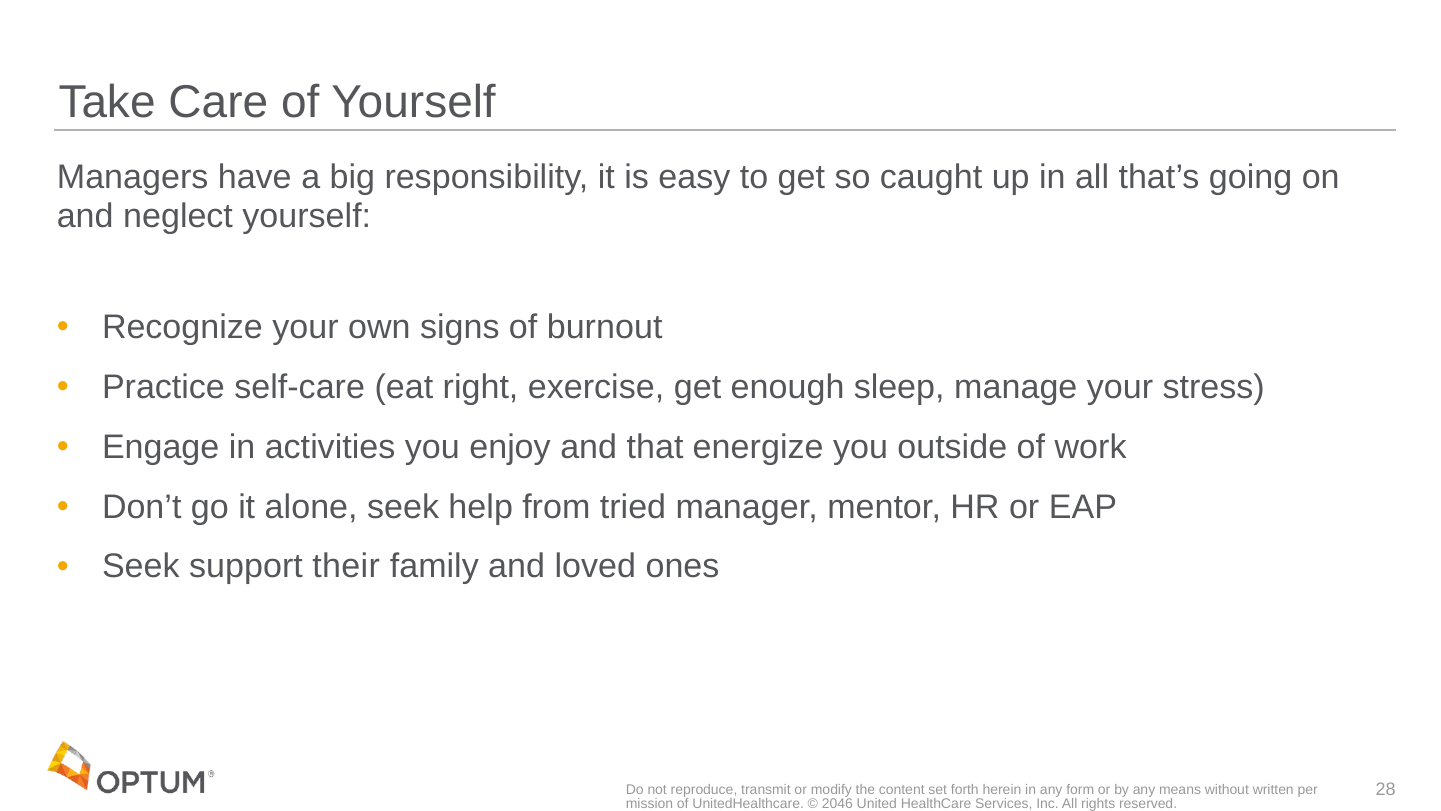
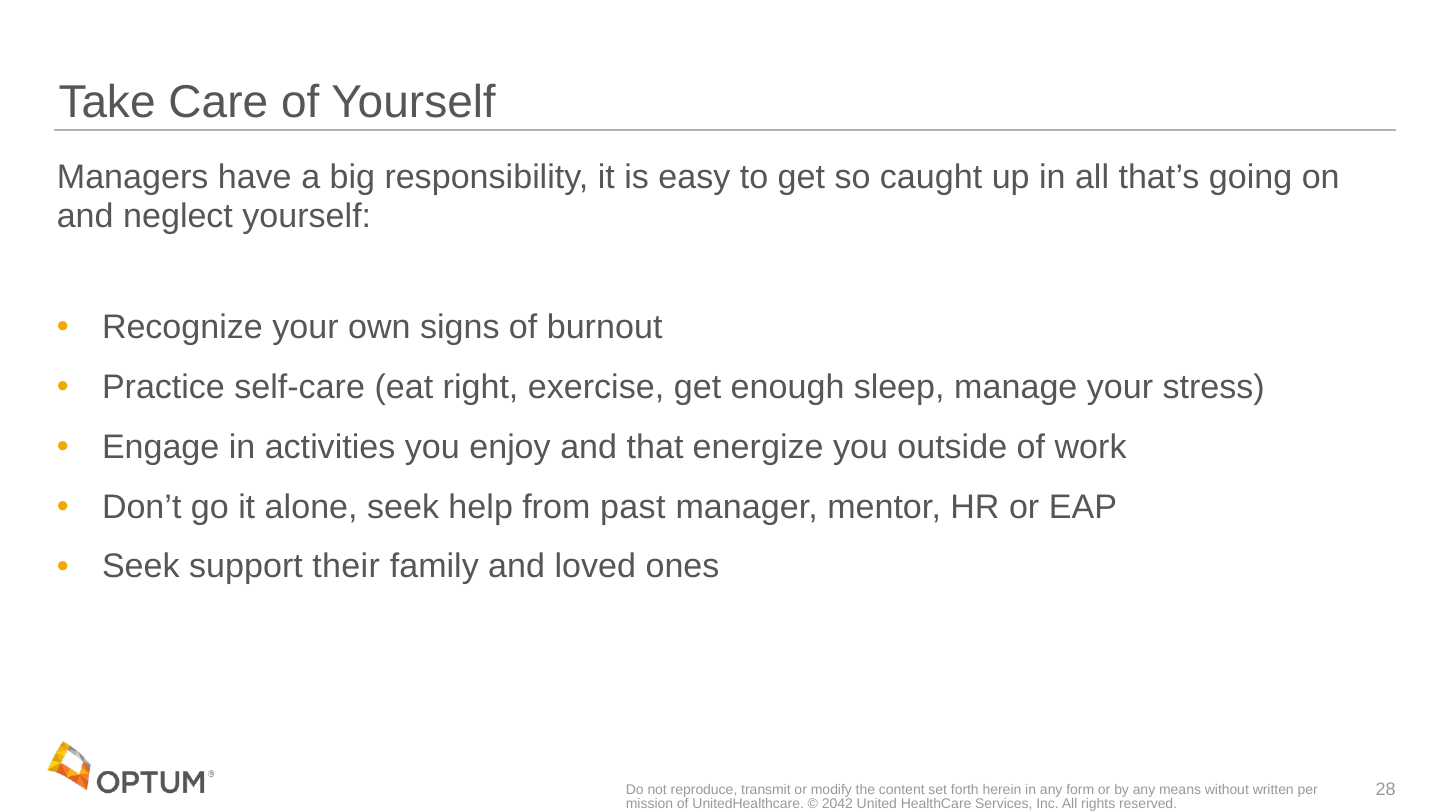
tried: tried -> past (633, 507)
2046: 2046 -> 2042 (837, 803)
